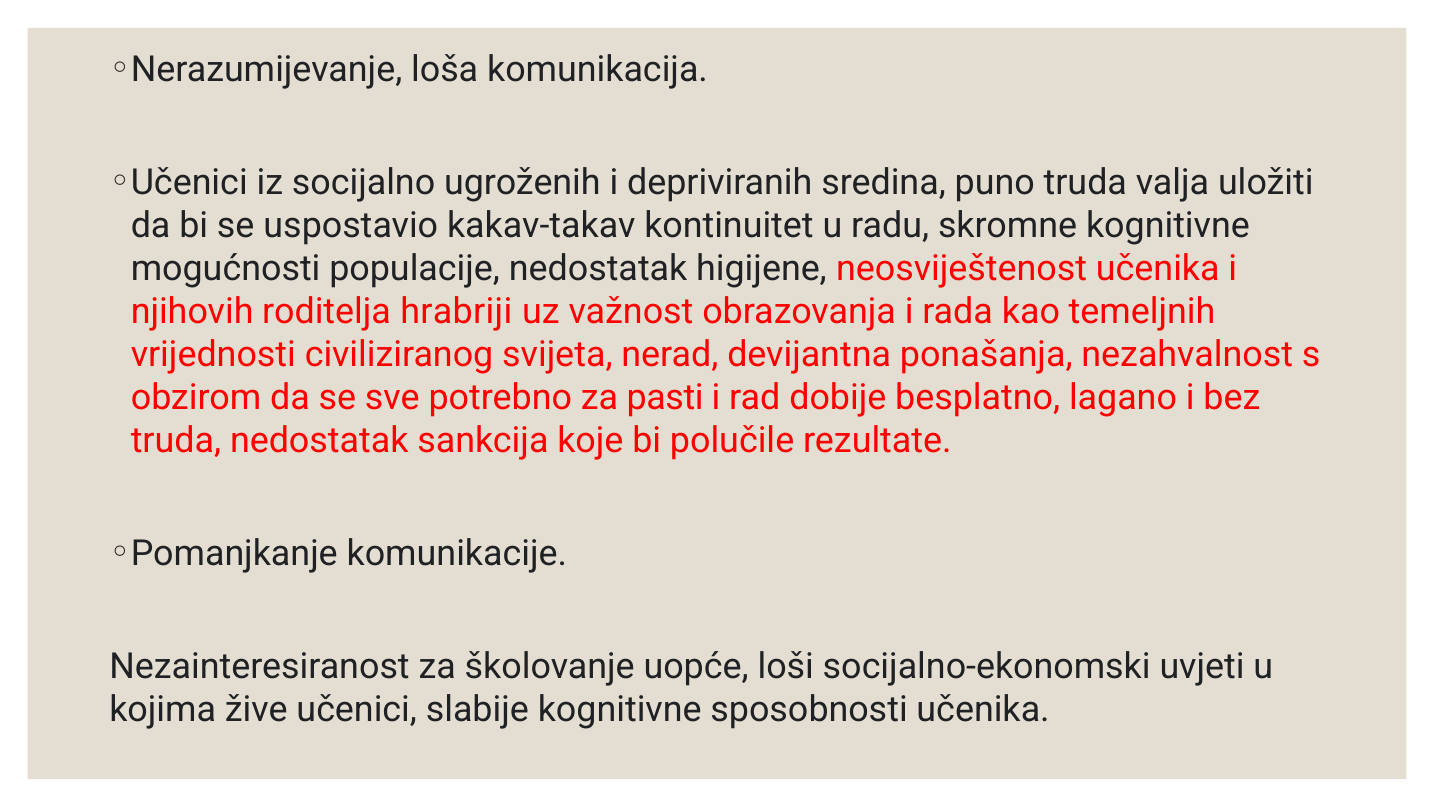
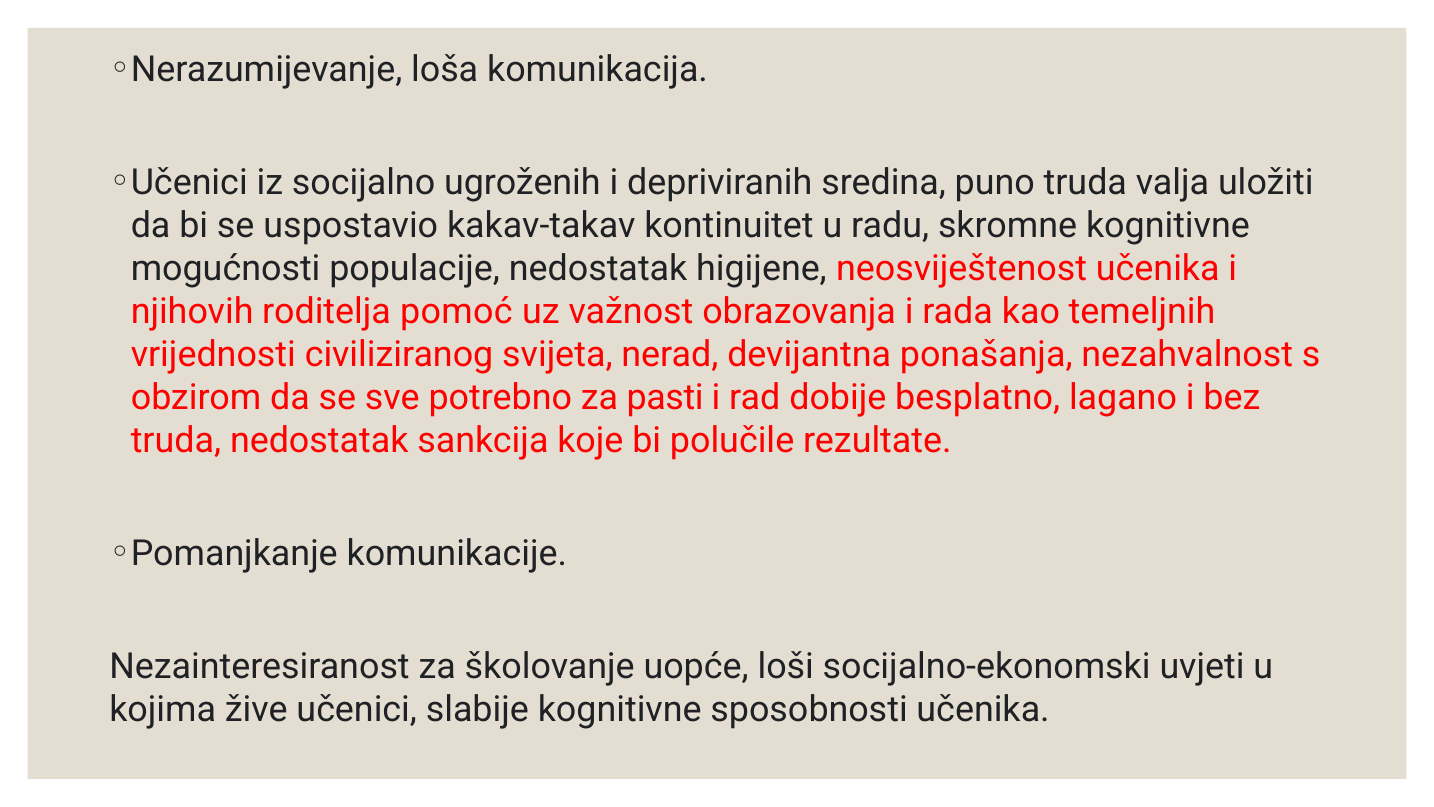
hrabriji: hrabriji -> pomoć (456, 311)
